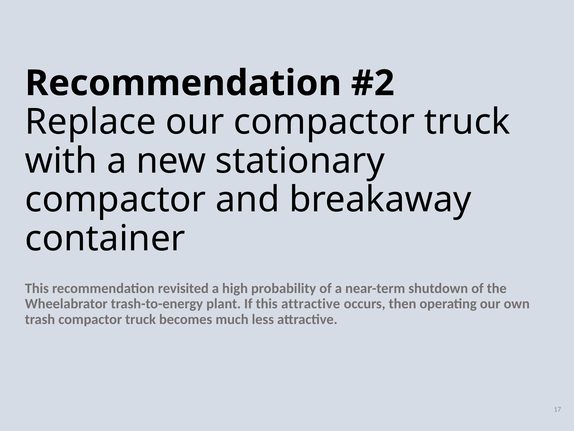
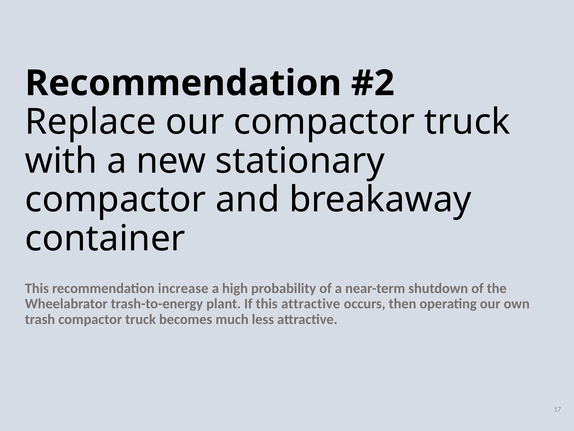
revisited: revisited -> increase (183, 288)
